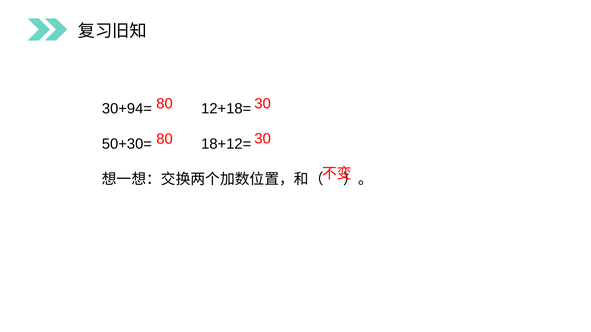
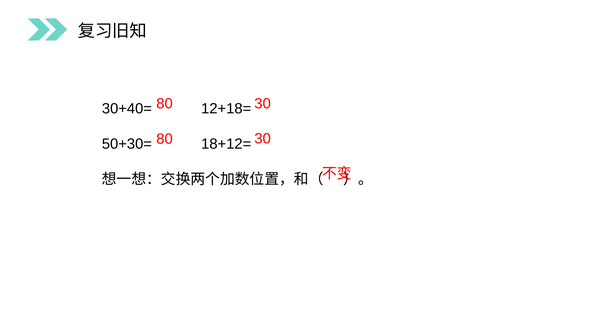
30+94=: 30+94= -> 30+40= (127, 109)
